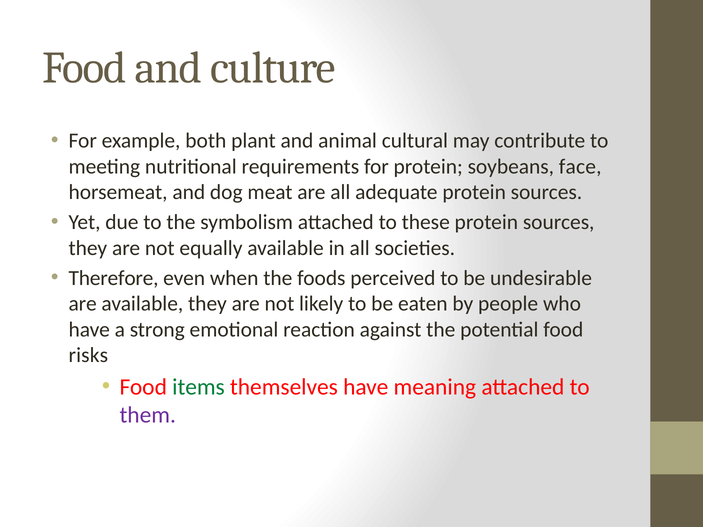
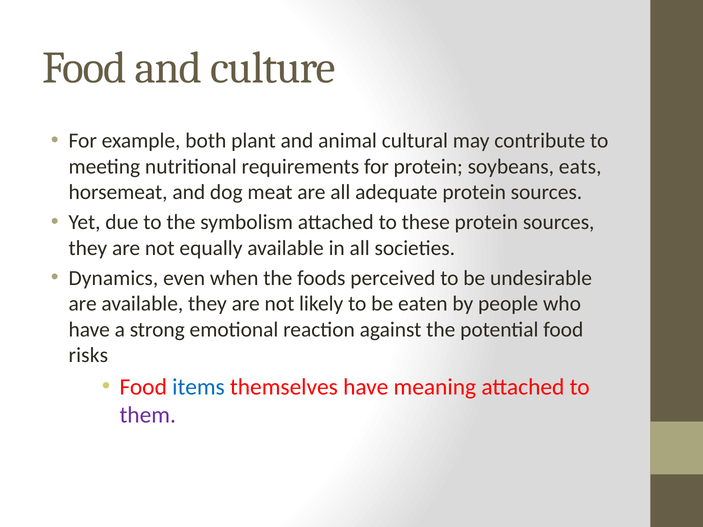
face: face -> eats (580, 167)
Therefore: Therefore -> Dynamics (113, 278)
items colour: green -> blue (198, 387)
